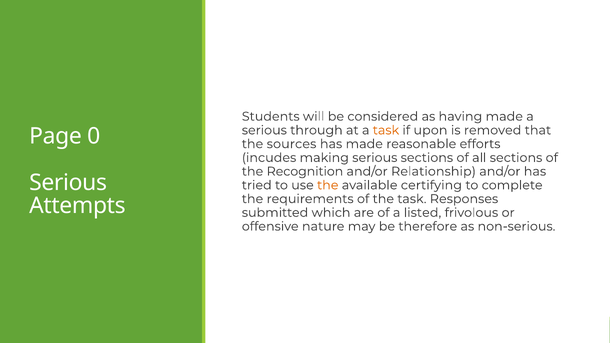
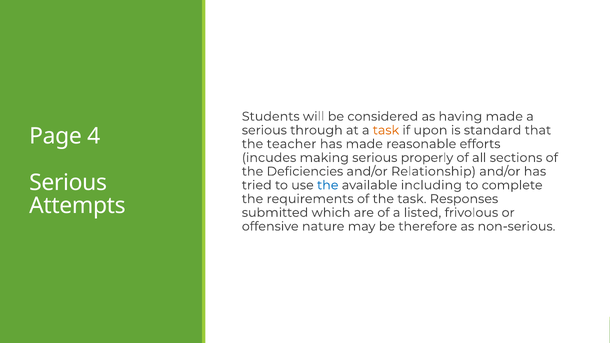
removed: removed -> standard (493, 130)
0: 0 -> 4 (94, 136)
sources: sources -> teacher (292, 144)
serious sections: sections -> properly (427, 158)
Recognition: Recognition -> Deficiencies (305, 171)
the colour: orange -> blue (328, 185)
certifying: certifying -> including (431, 185)
